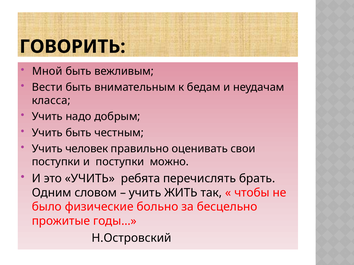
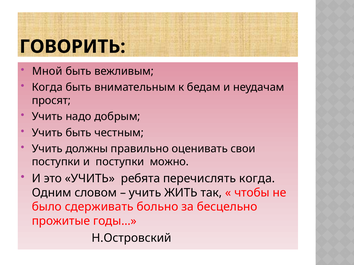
Вести: Вести -> Когда (47, 88)
класса: класса -> просят (51, 101)
человек: человек -> должны (87, 149)
перечислять брать: брать -> когда (257, 179)
физические: физические -> сдерживать (99, 207)
